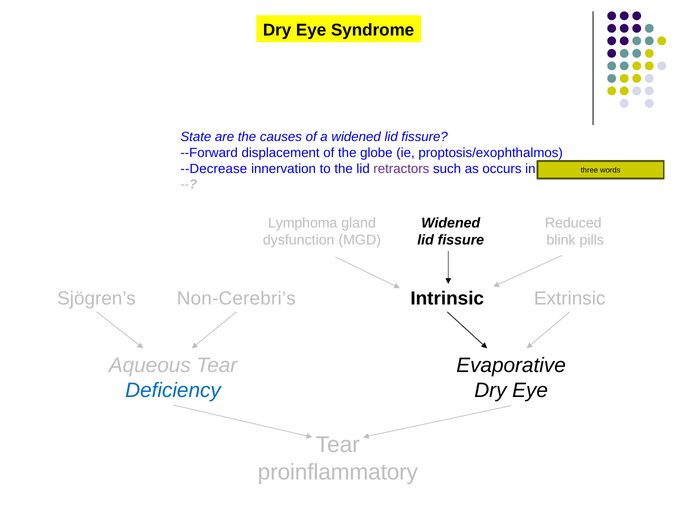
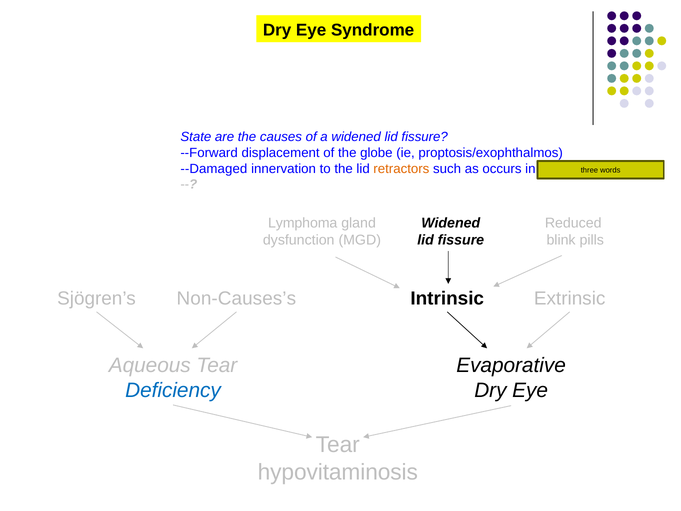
--Decrease: --Decrease -> --Damaged (214, 169)
retractors colour: purple -> orange (401, 169)
Non-Cerebri’s: Non-Cerebri’s -> Non-Causes’s (236, 298)
proinflammatory: proinflammatory -> hypovitaminosis (338, 472)
